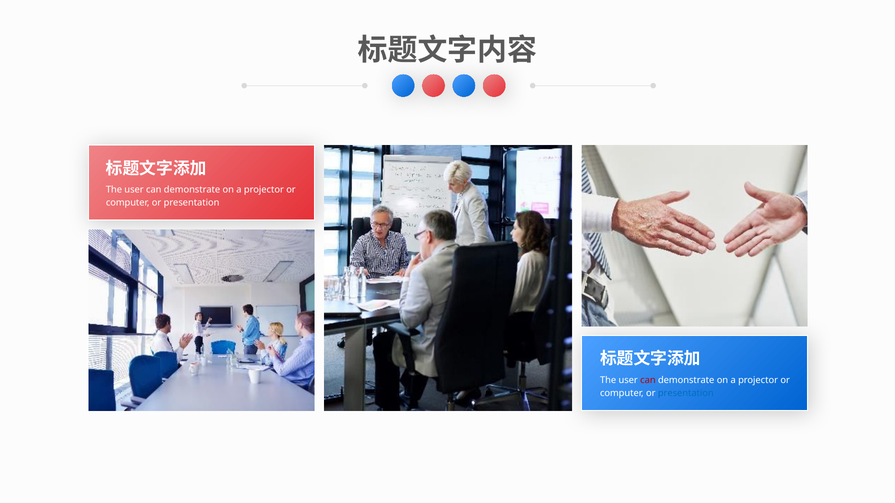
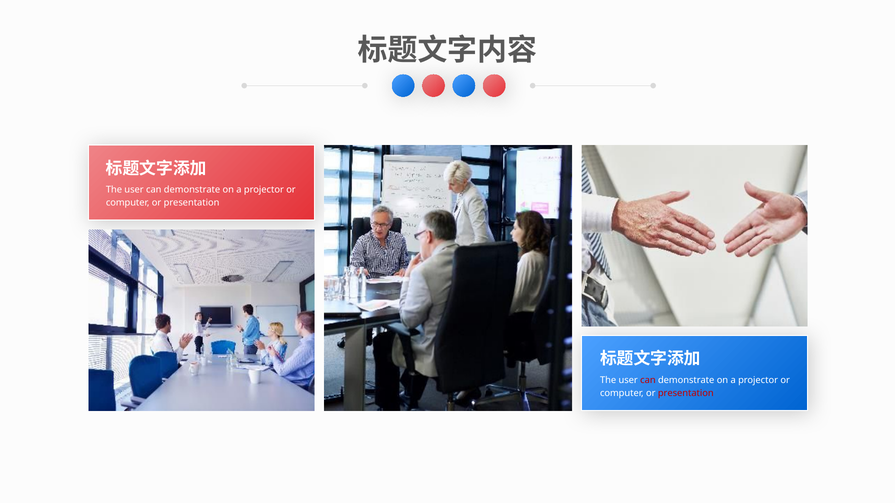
presentation colour: blue -> red (686, 393)
